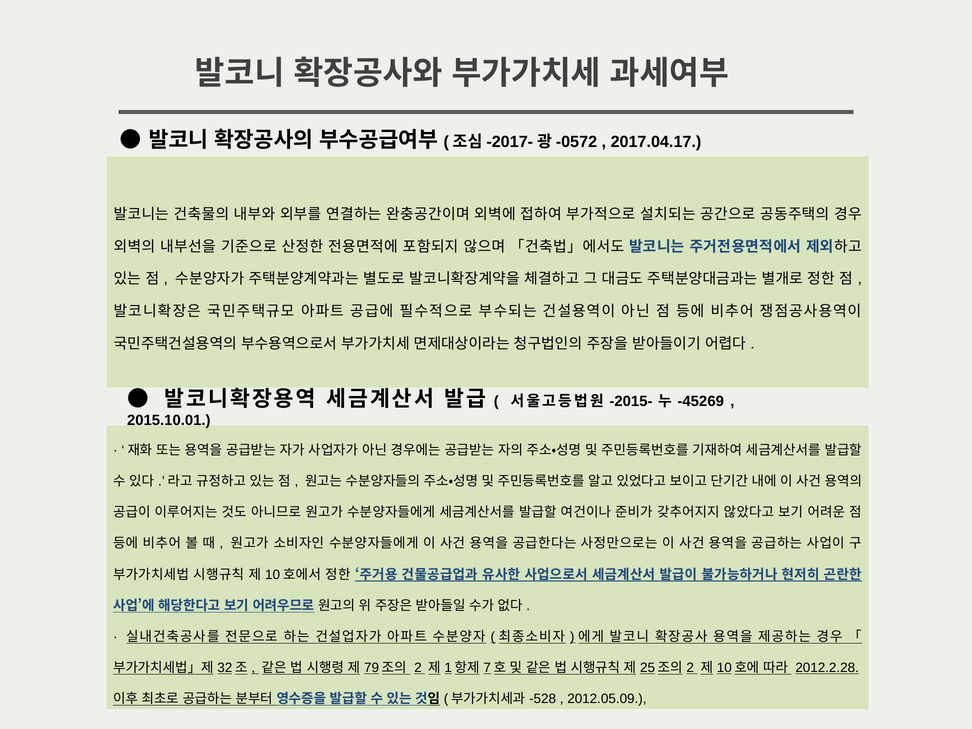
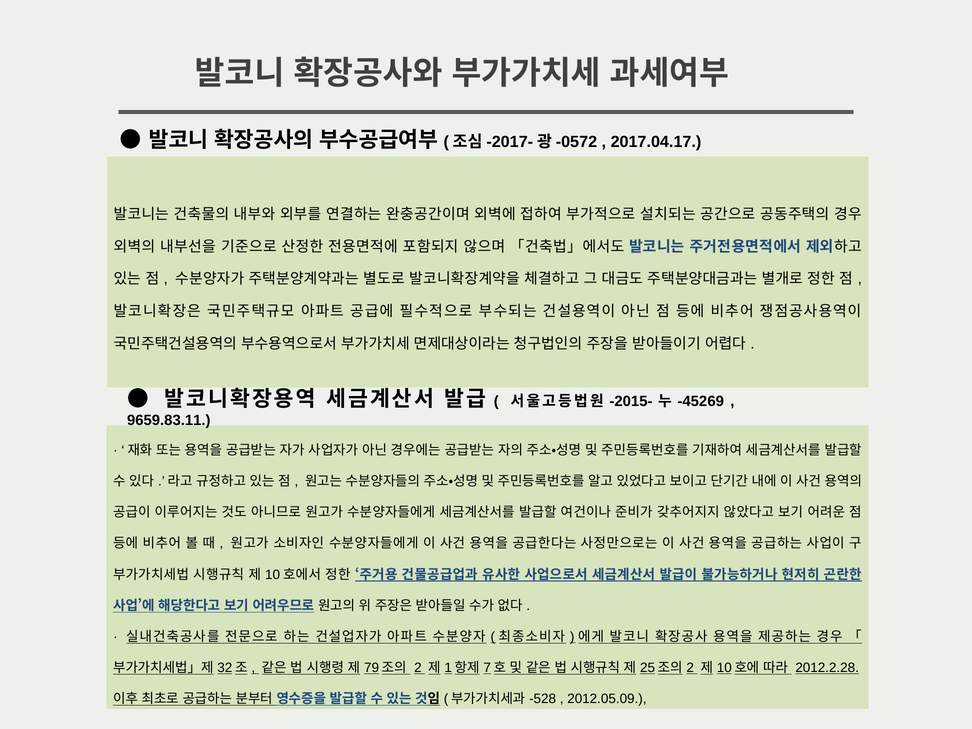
2015.10.01: 2015.10.01 -> 9659.83.11 (169, 420)
